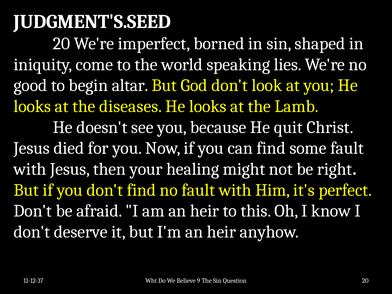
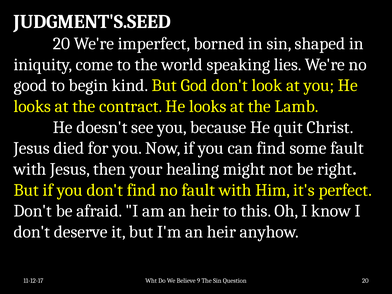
altar: altar -> kind (130, 85)
diseases: diseases -> contract (131, 106)
